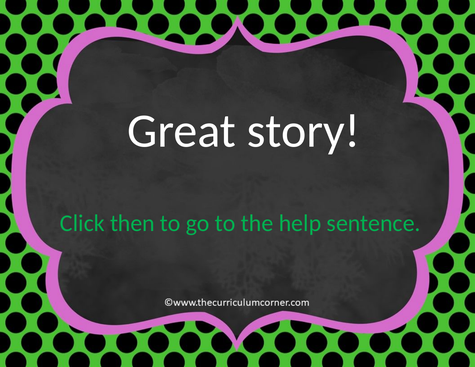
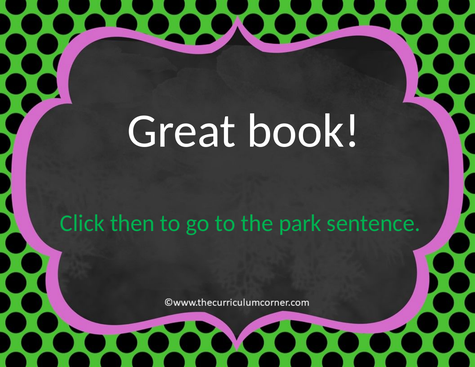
story: story -> book (303, 131)
help: help -> park (300, 223)
